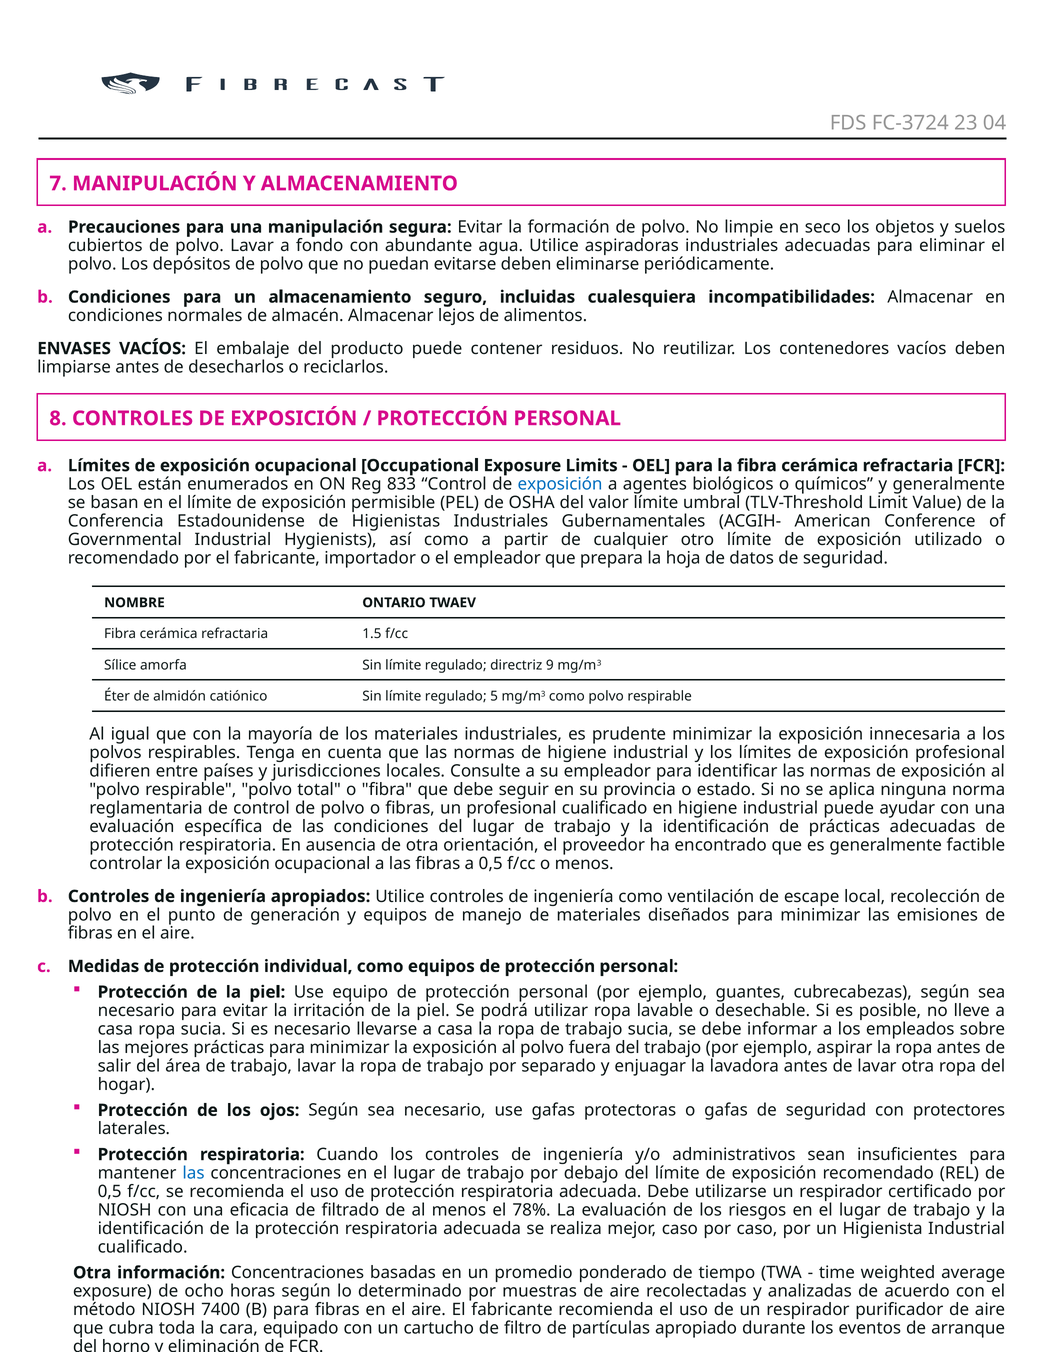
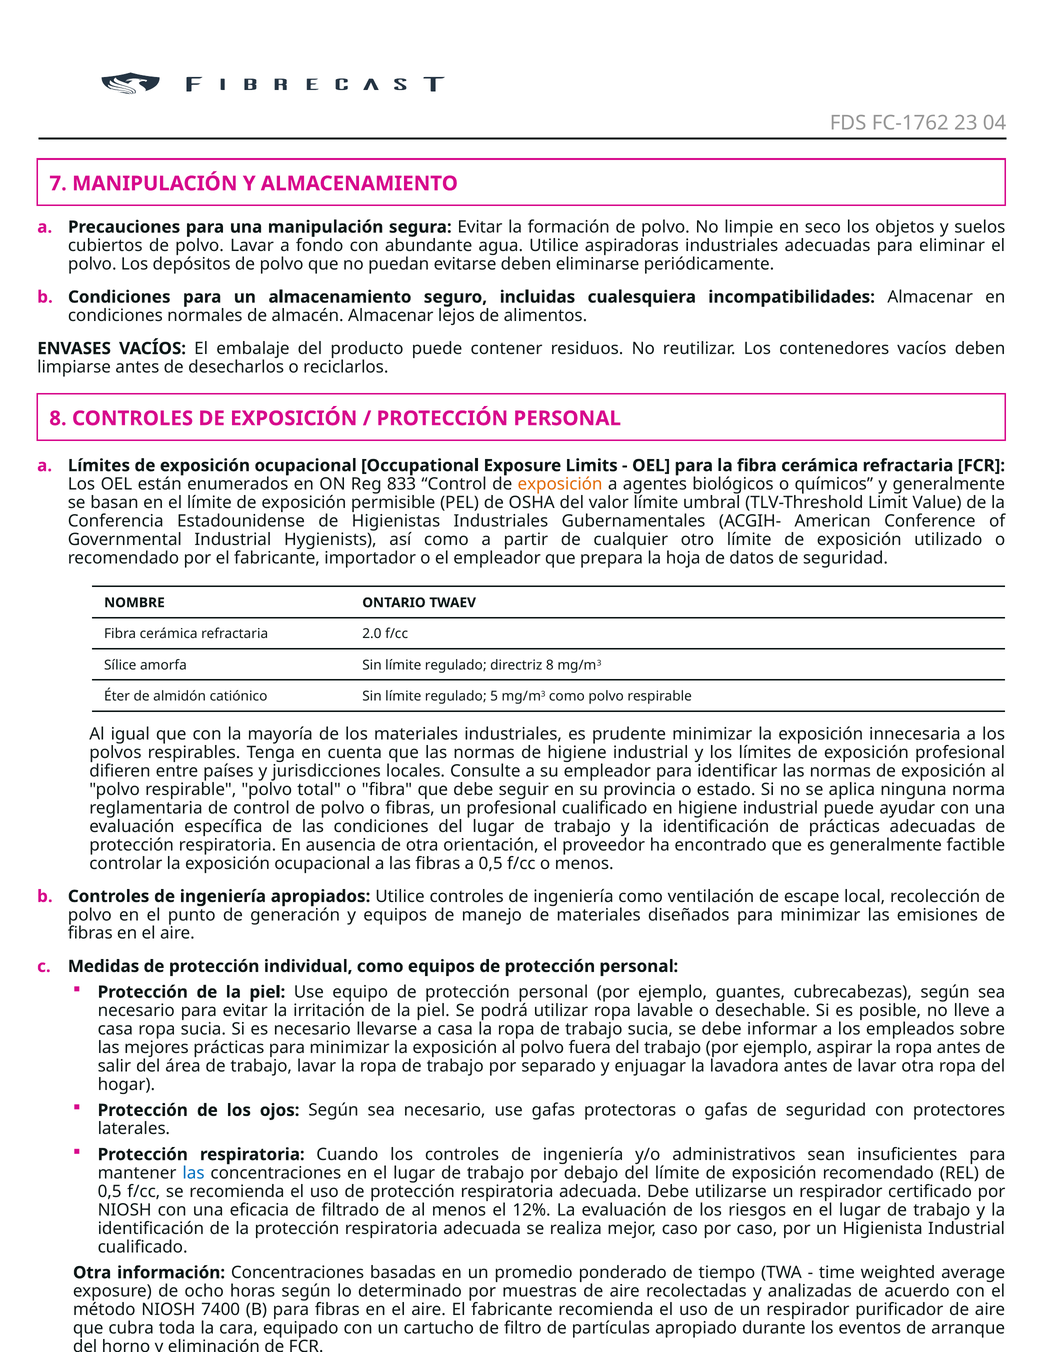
FC-3724: FC-3724 -> FC-1762 (910, 123)
exposición colour: blue -> orange (560, 484)
1.5: 1.5 -> 2.0 (372, 634)
directriz 9: 9 -> 8 (550, 665)
78%: 78% -> 12% (532, 1210)
